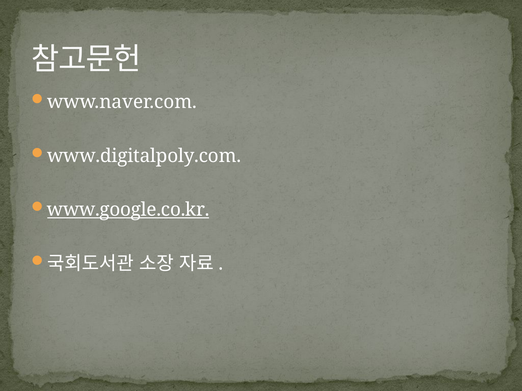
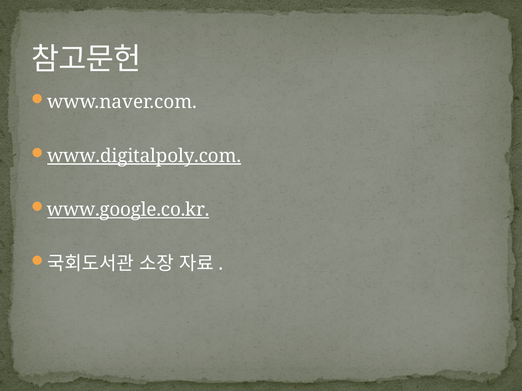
www.digitalpoly.com underline: none -> present (144, 156)
